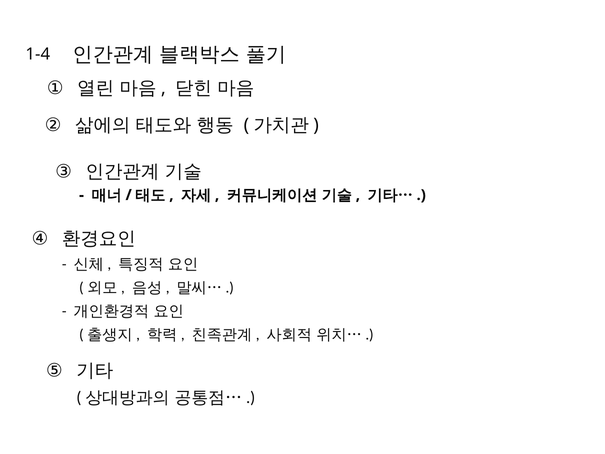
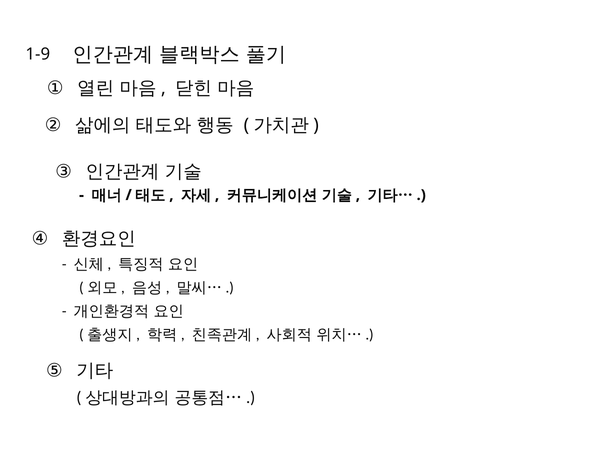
1-4: 1-4 -> 1-9 (38, 54)
